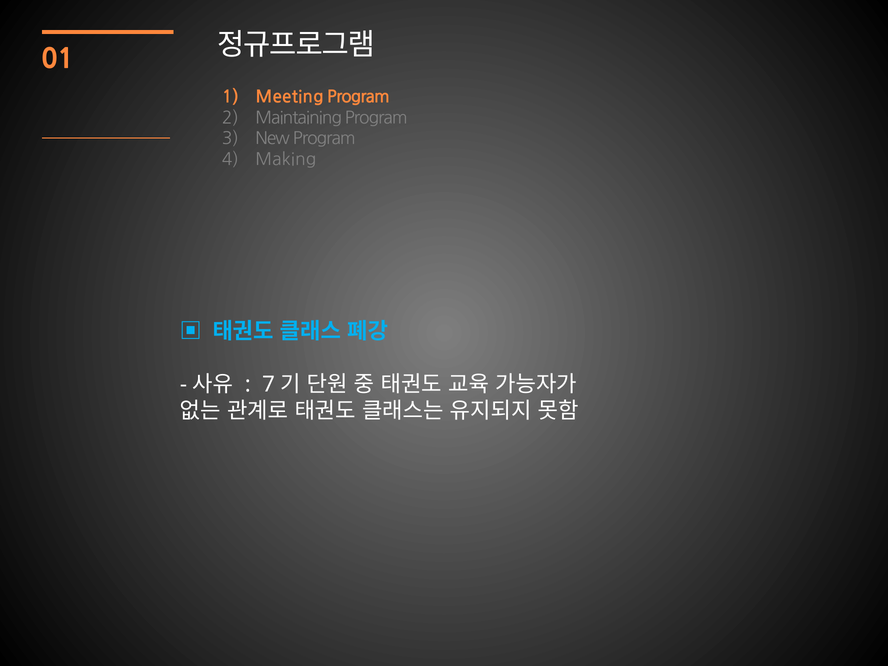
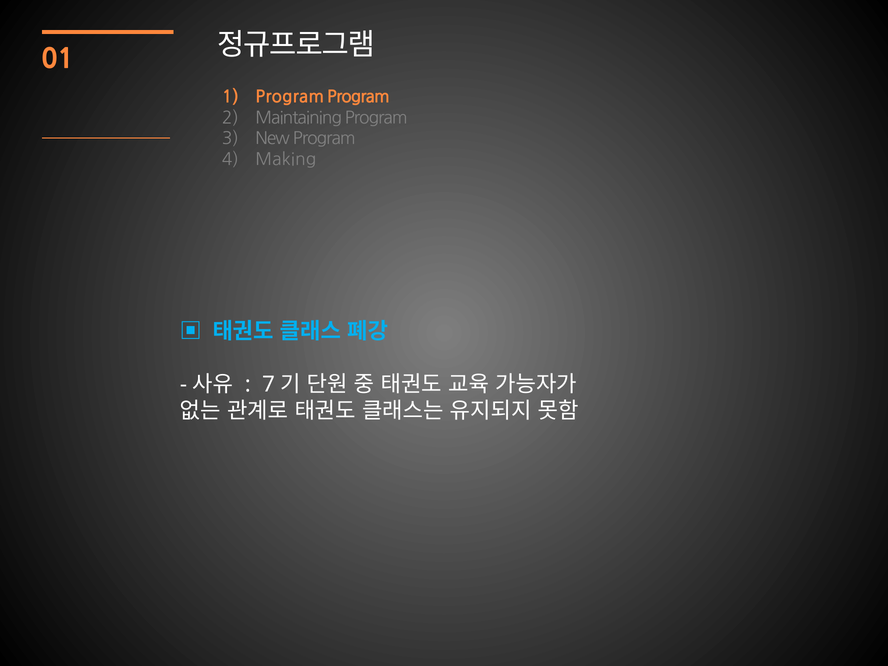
Meeting: Meeting -> Program (290, 97)
